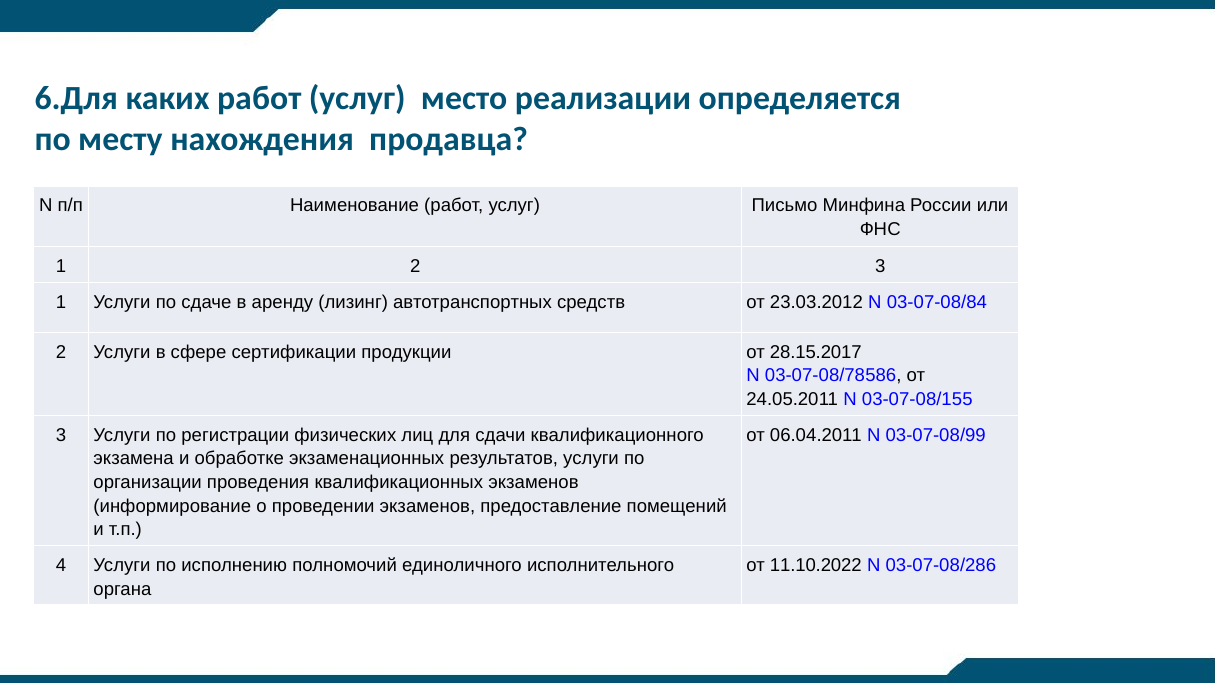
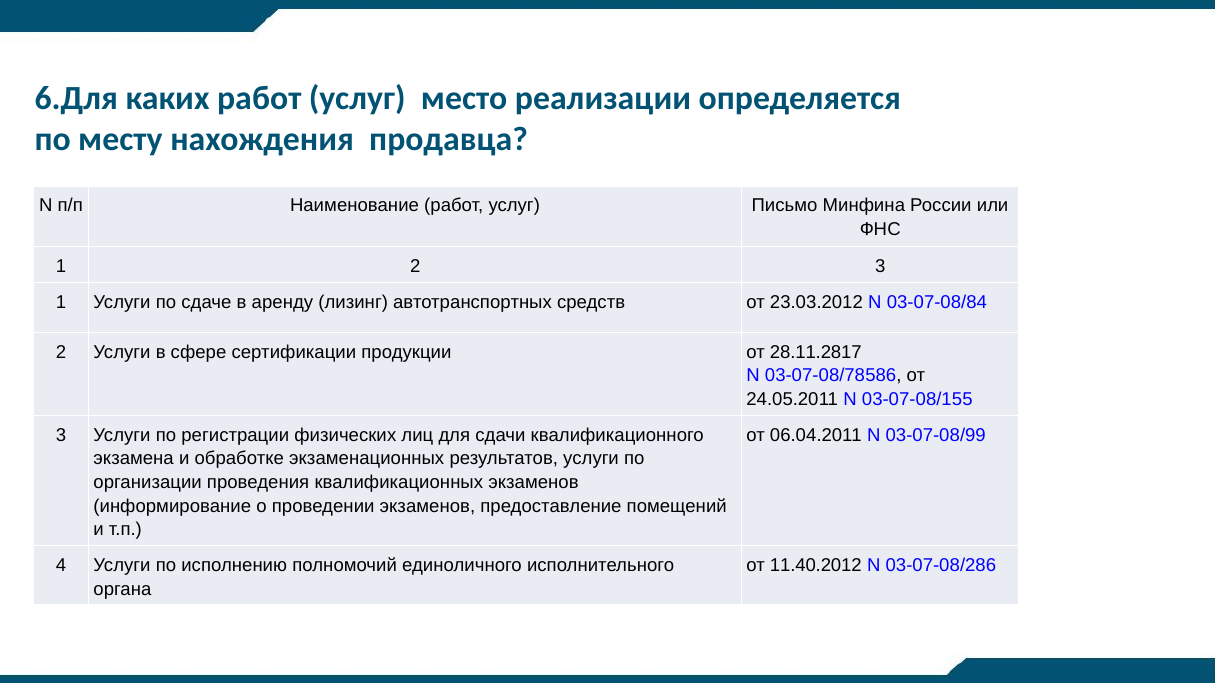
28.15.2017: 28.15.2017 -> 28.11.2817 (816, 352)
11.10.2022: 11.10.2022 -> 11.40.2012 (816, 566)
